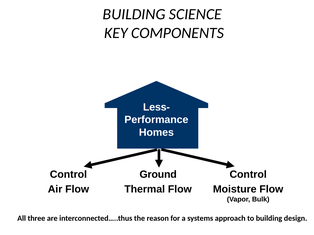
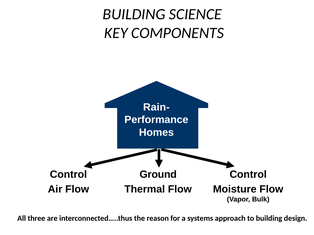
Less-: Less- -> Rain- (156, 107)
